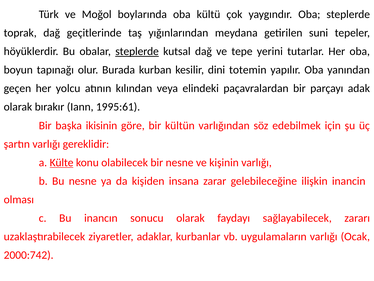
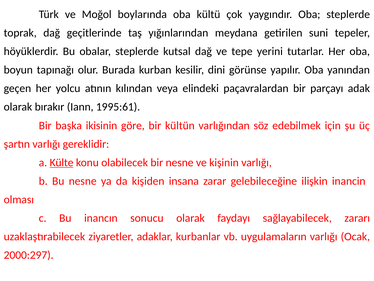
steplerde underline: present -> none (137, 51)
totemin: totemin -> görünse (248, 70)
2000:742: 2000:742 -> 2000:297 (29, 255)
